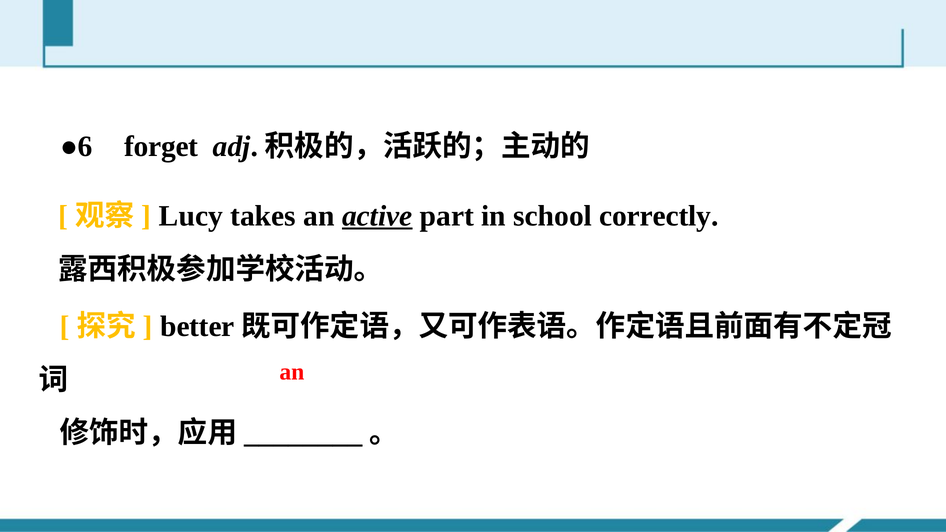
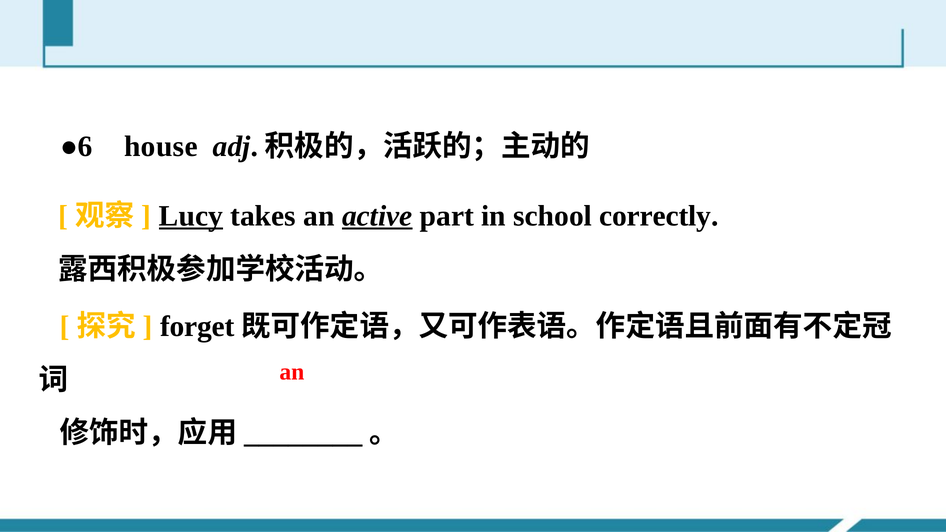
forget: forget -> house (161, 146)
Lucy underline: none -> present (191, 216)
better: better -> forget (197, 326)
